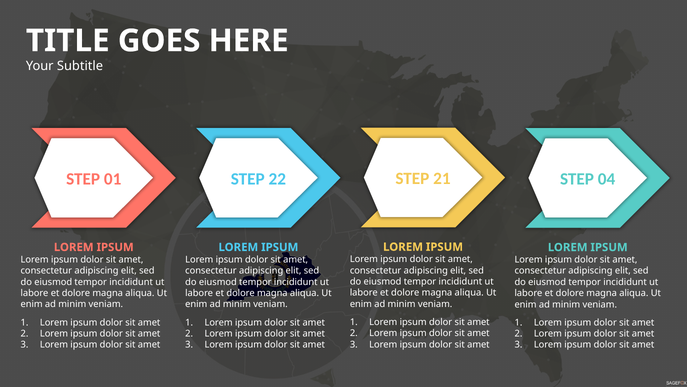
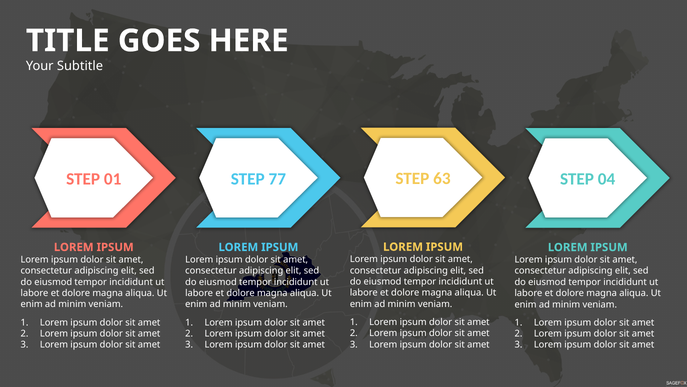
21: 21 -> 63 (442, 178)
22: 22 -> 77 (277, 179)
